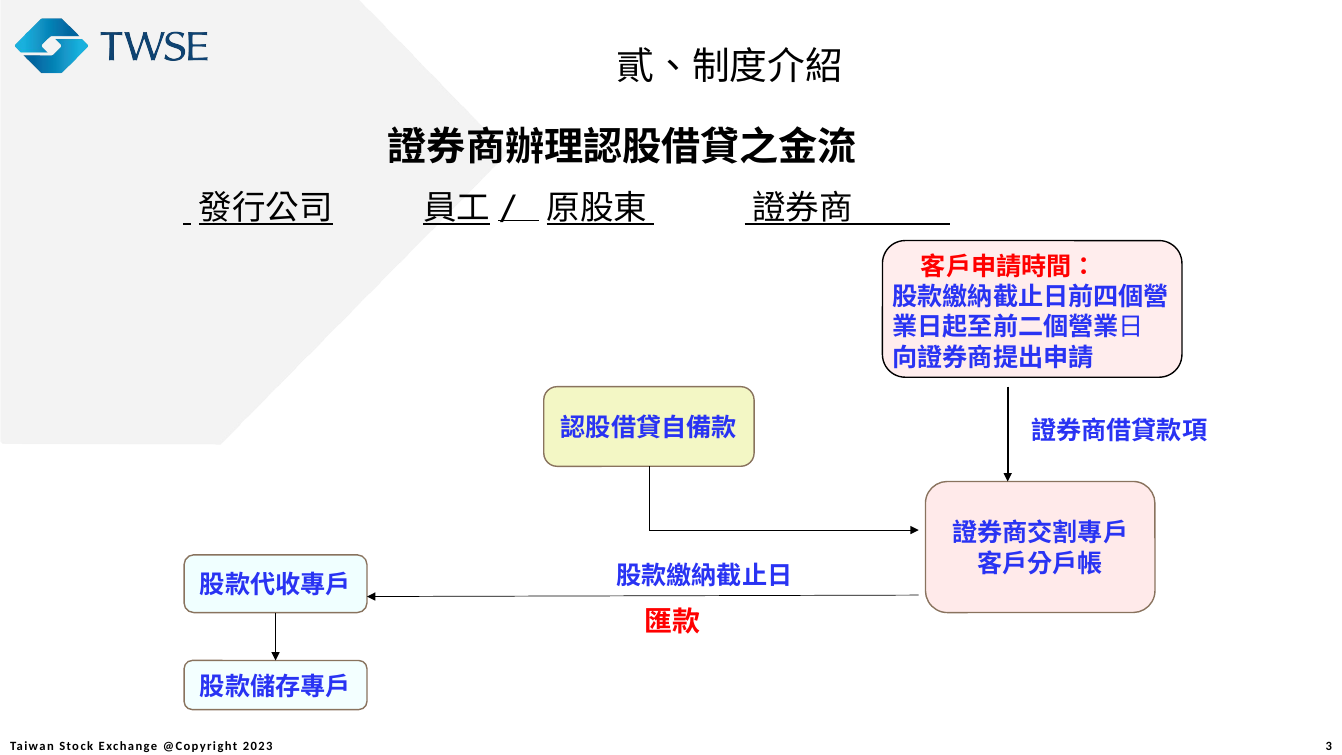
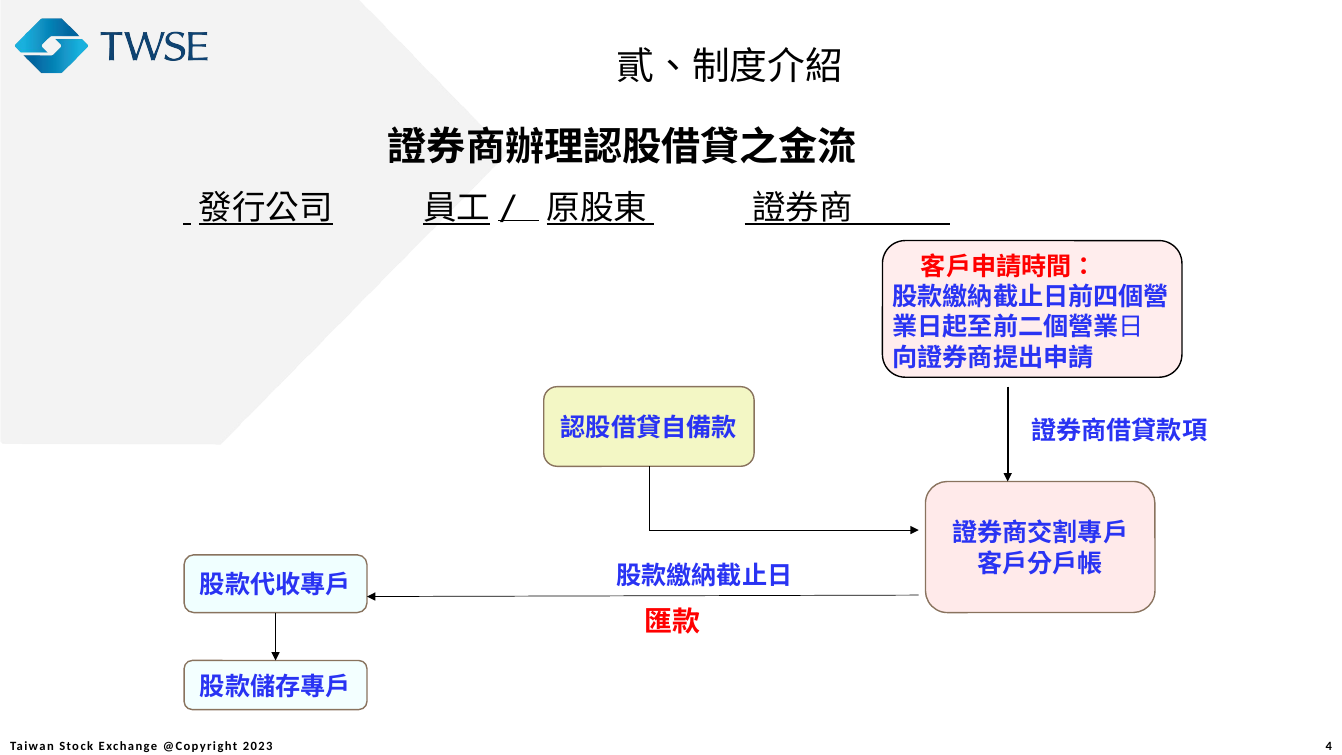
3: 3 -> 4 (1329, 746)
